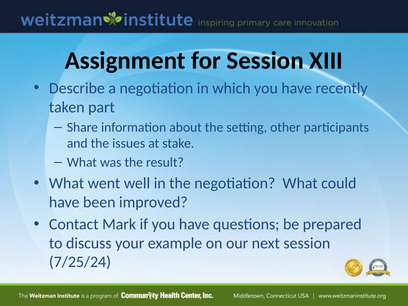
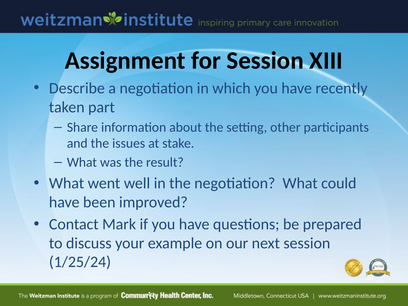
7/25/24: 7/25/24 -> 1/25/24 (80, 262)
